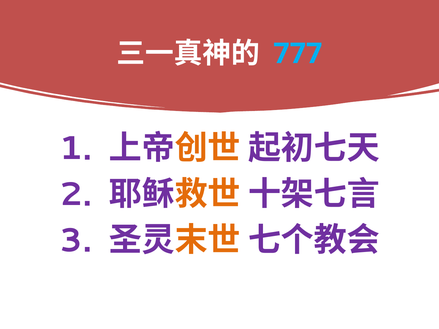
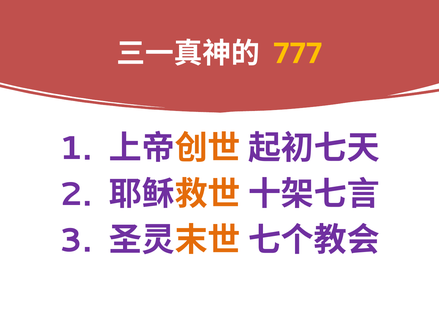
777 colour: light blue -> yellow (298, 54)
